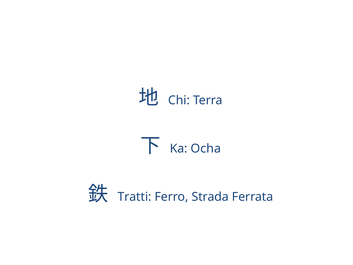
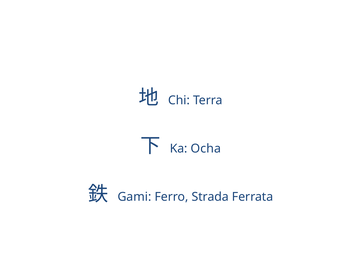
Tratti: Tratti -> Gami (134, 197)
